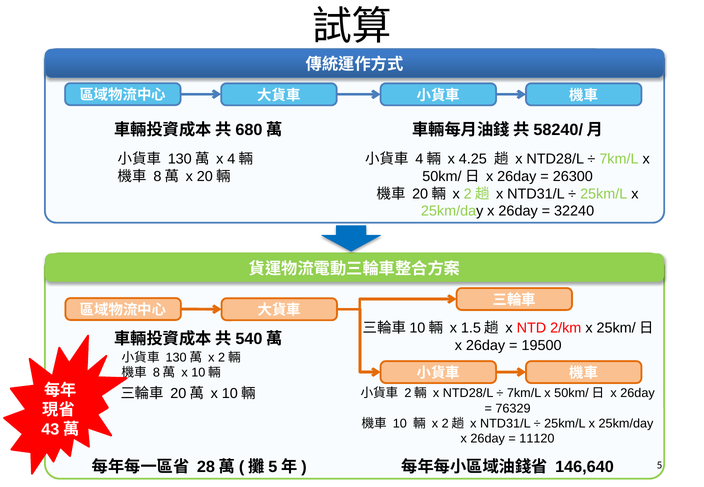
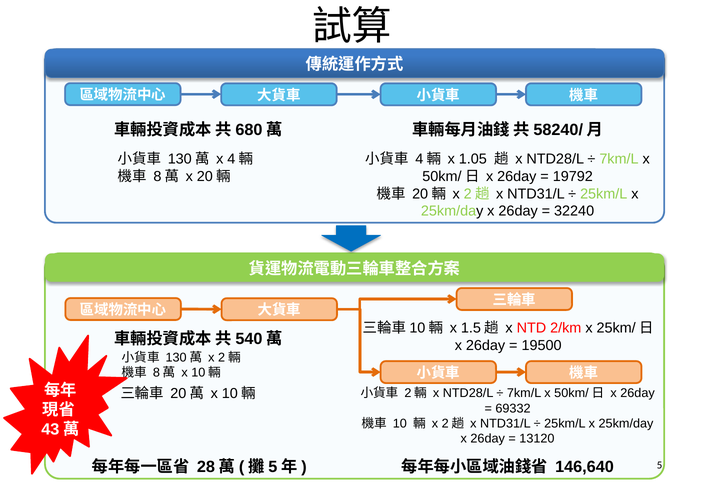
4.25: 4.25 -> 1.05 (473, 159)
26300: 26300 -> 19792 (573, 177)
76329: 76329 -> 69332 (513, 409)
11120: 11120 -> 13120 (537, 439)
